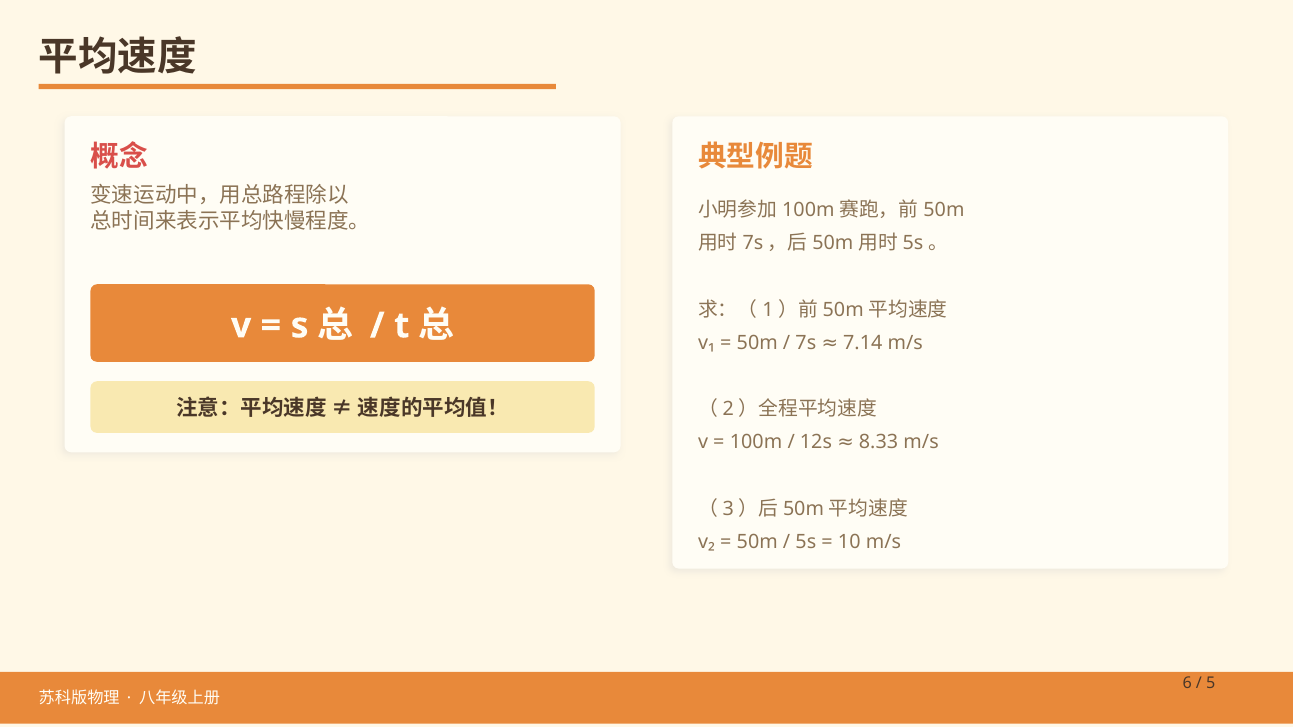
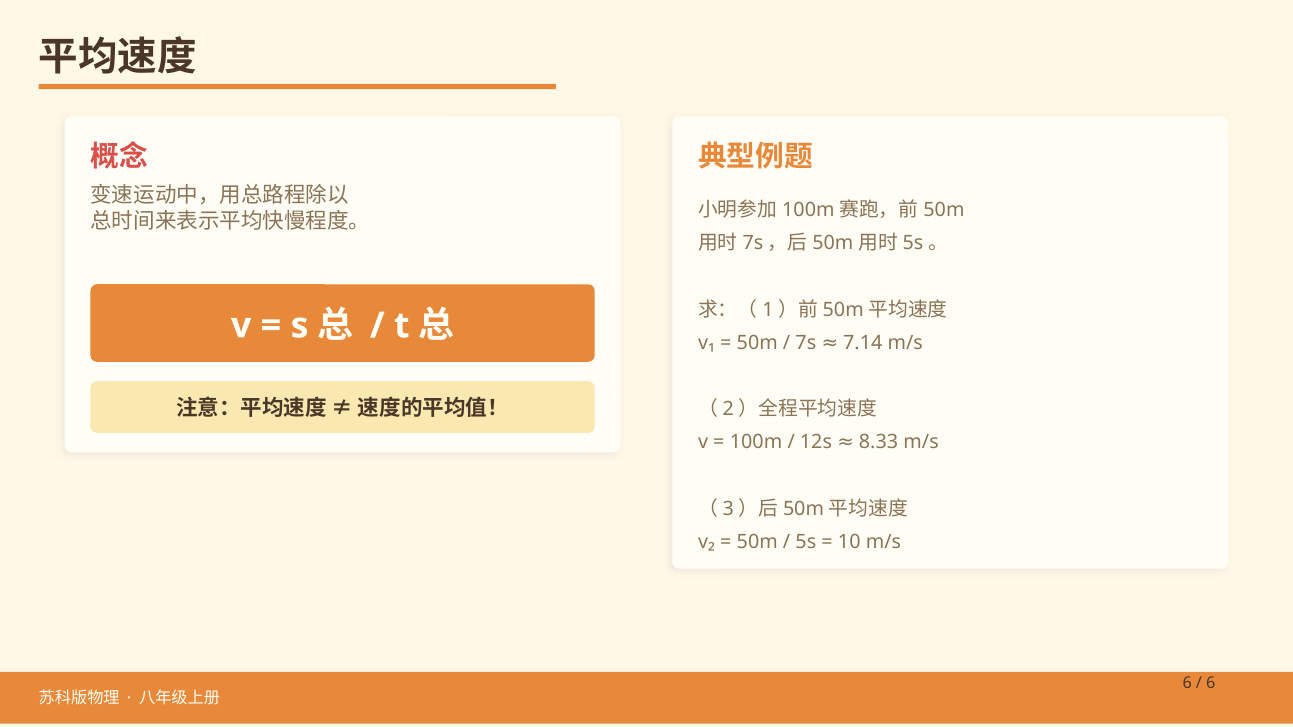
5: 5 -> 6 (1211, 683)
